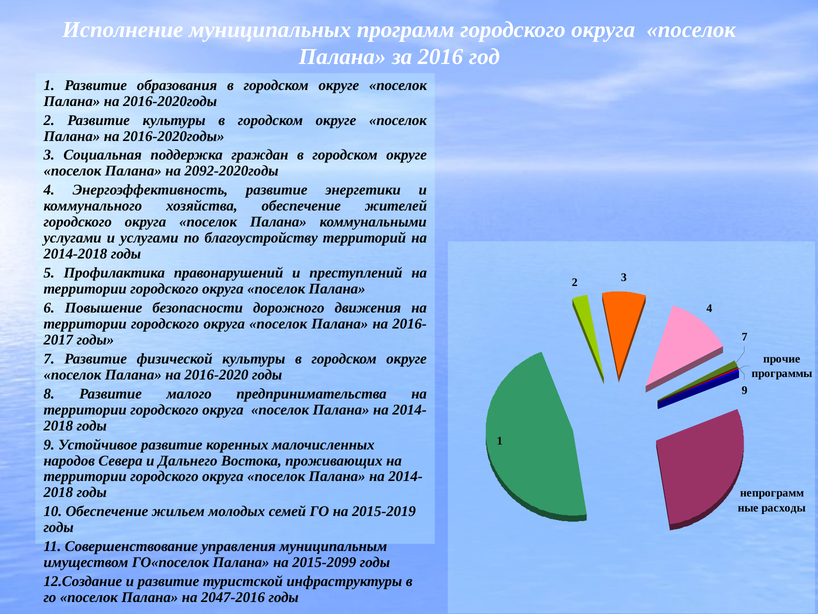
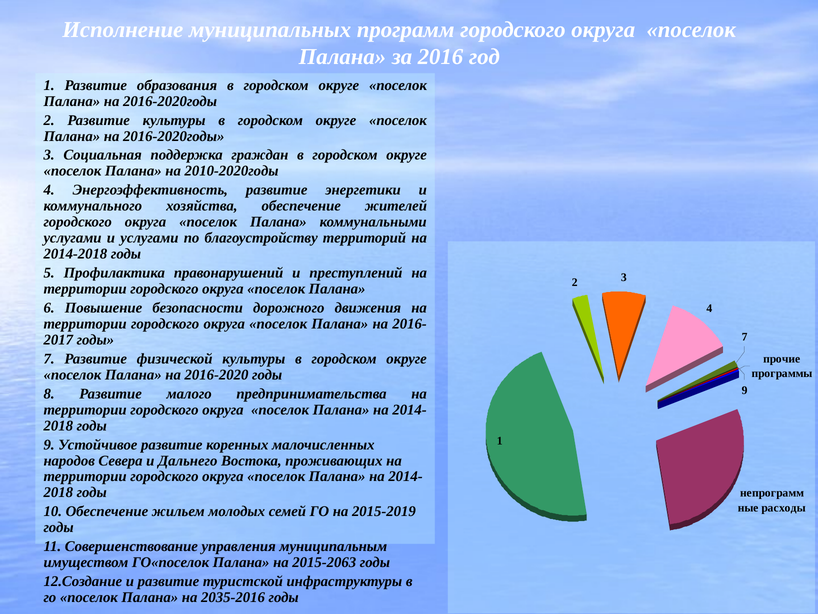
2092-2020годы: 2092-2020годы -> 2010-2020годы (232, 171)
2015-2099: 2015-2099 -> 2015-2063 (324, 562)
2047-2016: 2047-2016 -> 2035-2016 (233, 597)
